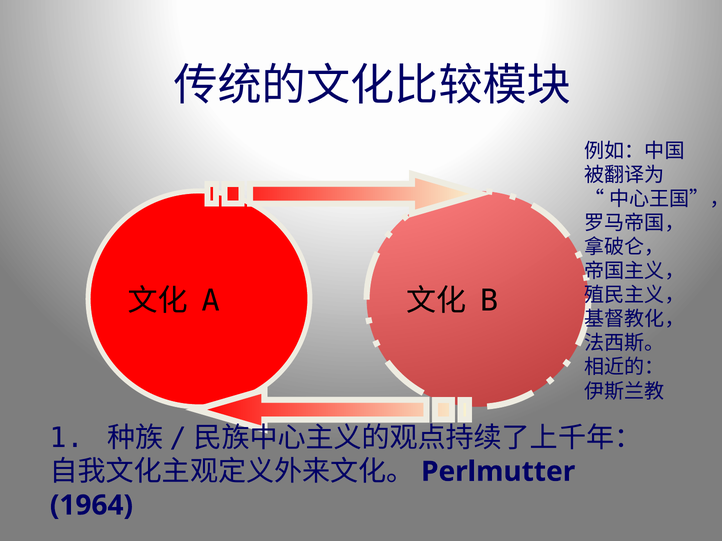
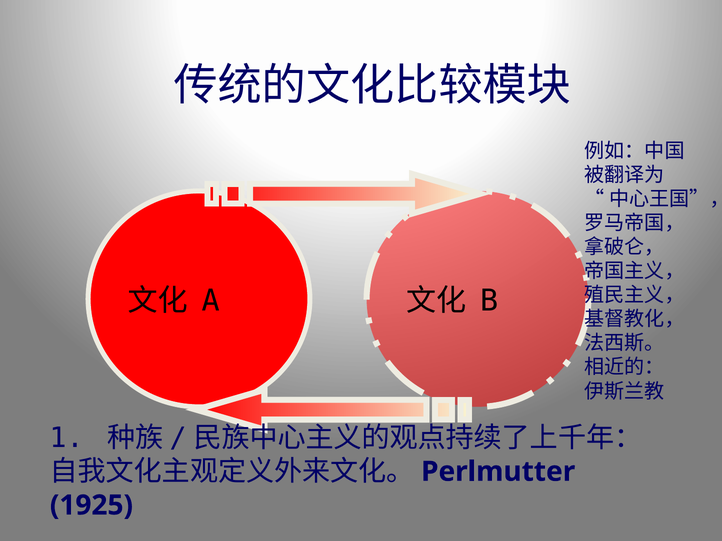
1964: 1964 -> 1925 (91, 506)
